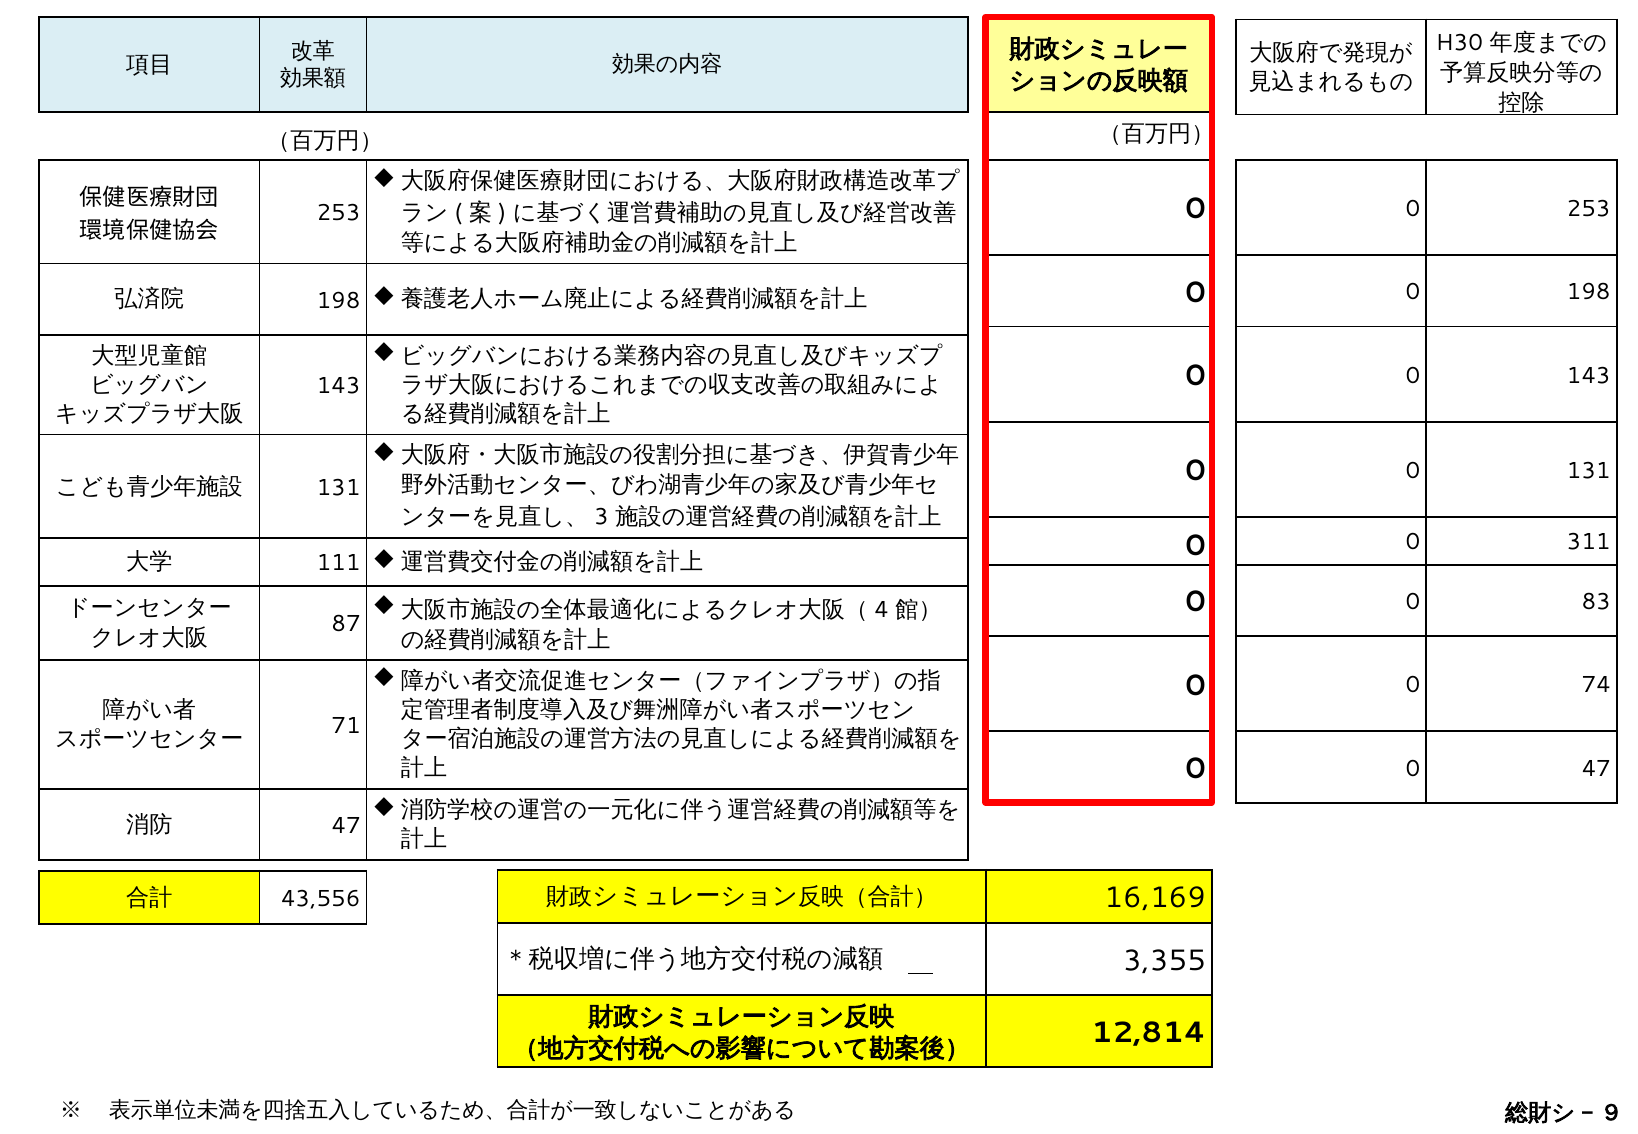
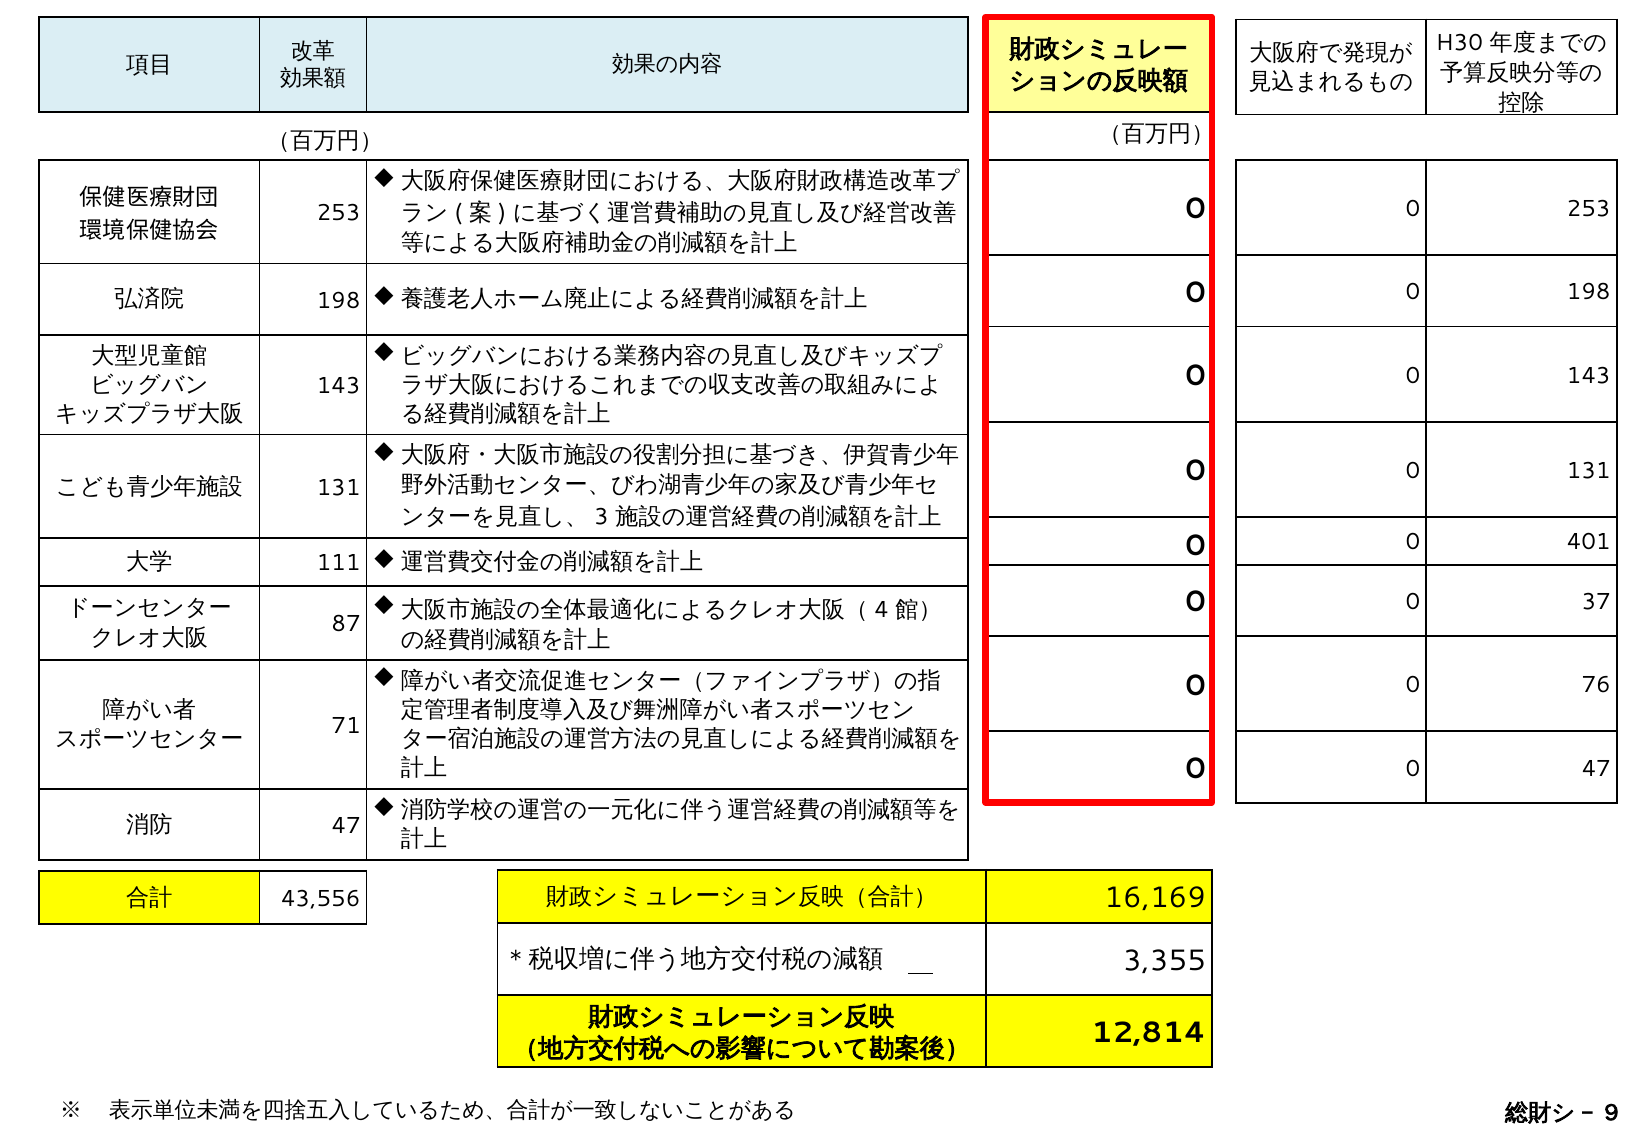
311: 311 -> 401 (1589, 542)
83: 83 -> 37 (1596, 602)
74: 74 -> 76 (1596, 685)
